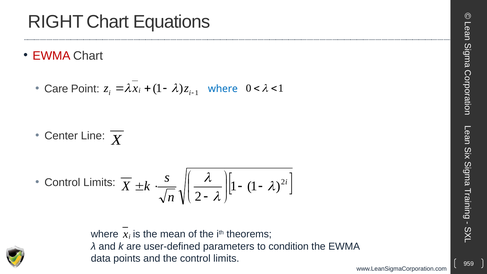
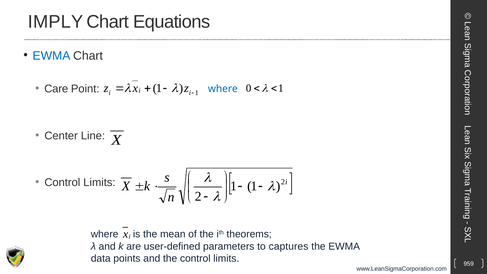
RIGHT: RIGHT -> IMPLY (56, 22)
EWMA colour: red -> blue (51, 56)
condition: condition -> captures (289, 246)
